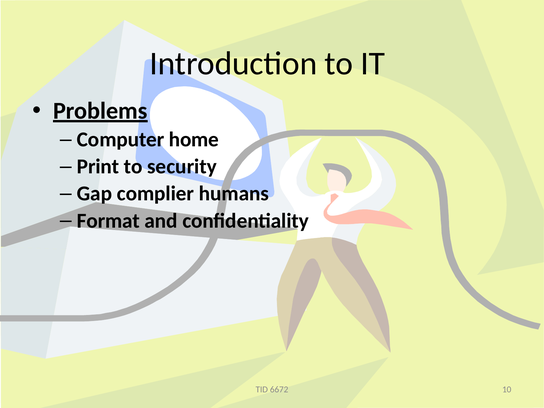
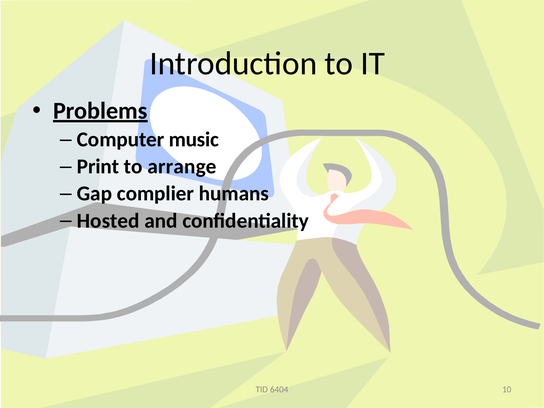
home: home -> music (194, 140)
security: security -> arrange (182, 167)
Format: Format -> Hosted (108, 221)
6672: 6672 -> 6404 (279, 390)
